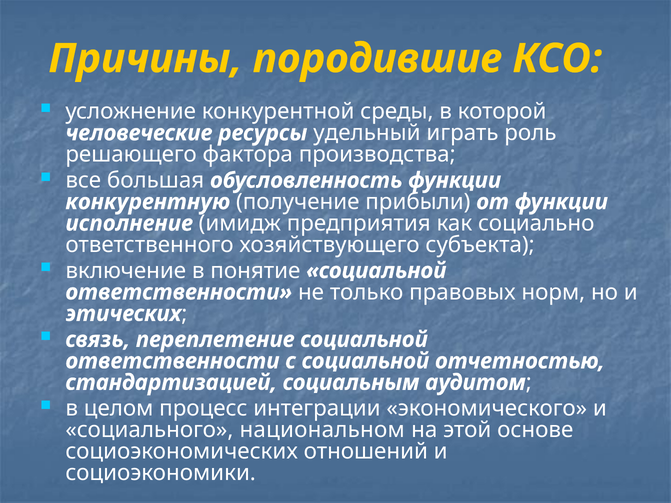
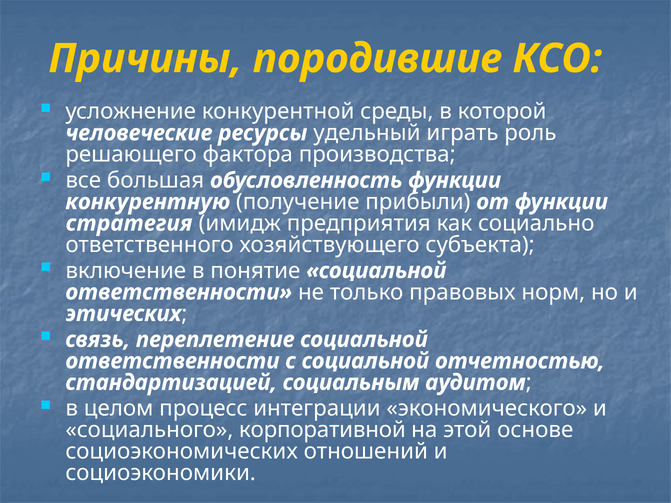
исполнение: исполнение -> стратегия (129, 223)
национальном: национальном -> корпоративной (322, 430)
